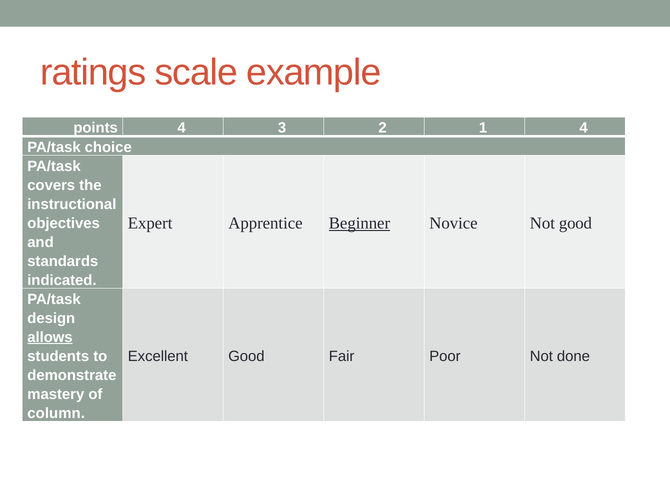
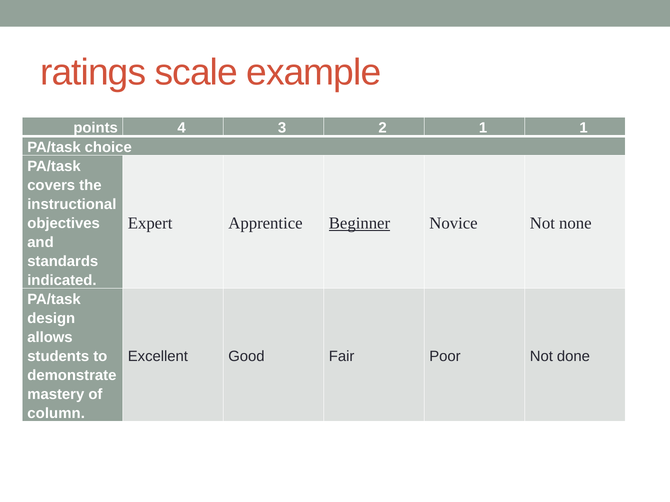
1 4: 4 -> 1 (584, 128)
Not good: good -> none (575, 223)
allows underline: present -> none (50, 338)
